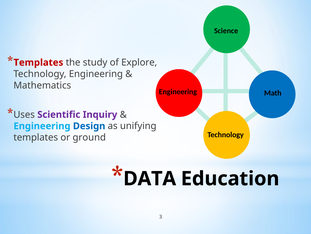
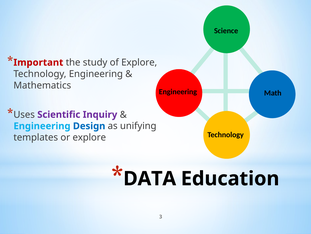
Templates: Templates -> Important (38, 62)
or ground: ground -> explore (89, 137)
